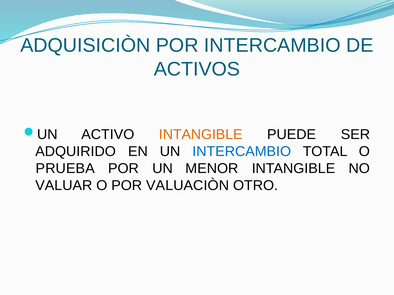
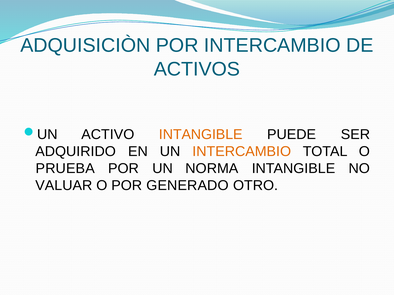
INTERCAMBIO colour: blue -> orange (242, 152)
MENOR: MENOR -> NORMA (212, 169)
VALUACIÒN: VALUACIÒN -> GENERADO (188, 186)
